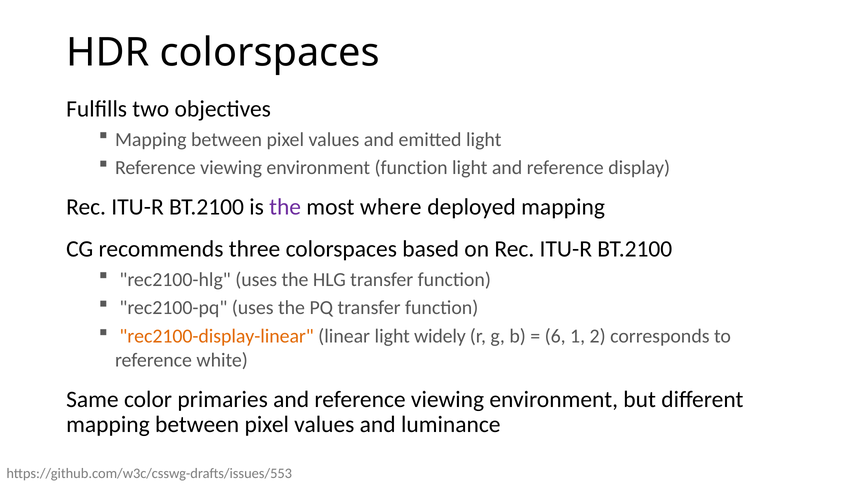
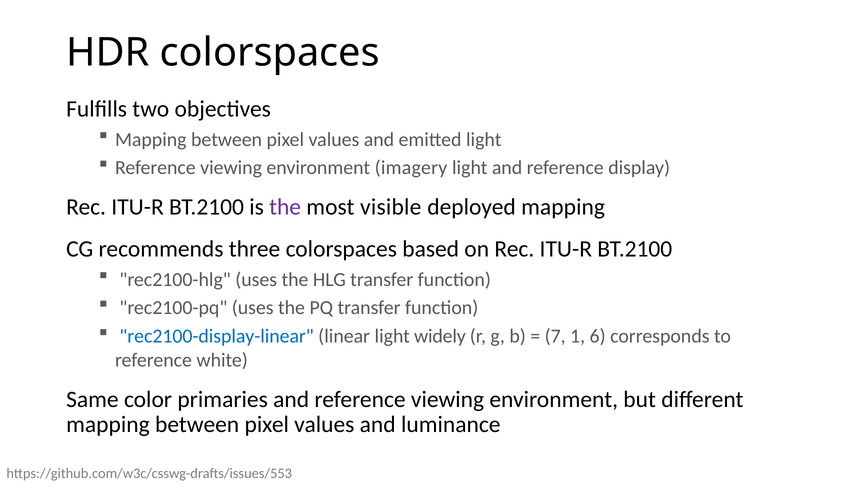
environment function: function -> imagery (411, 168)
where: where -> visible (391, 207)
rec2100-display-linear colour: orange -> blue (217, 336)
6: 6 -> 7 (555, 336)
2: 2 -> 6 (598, 336)
